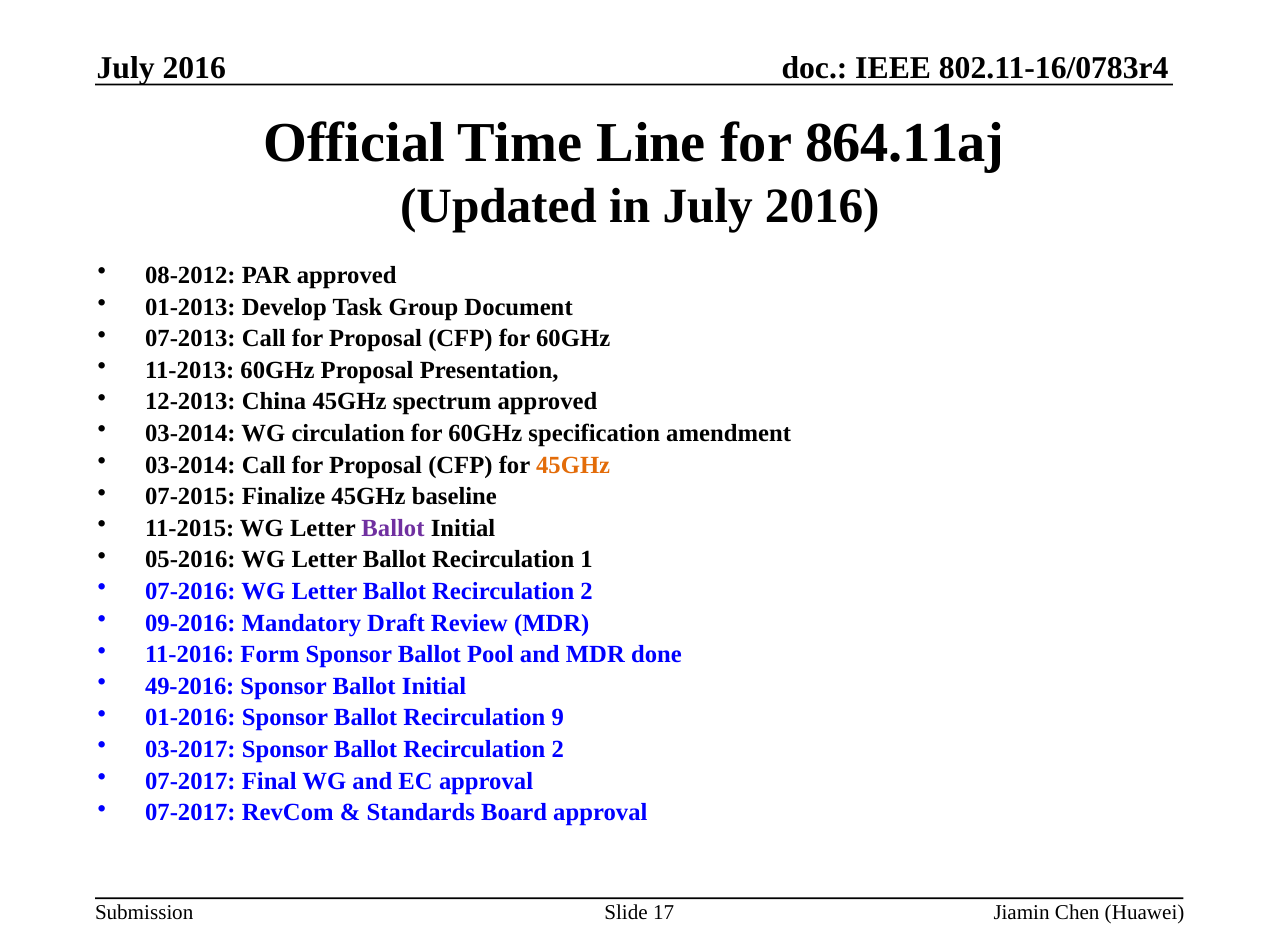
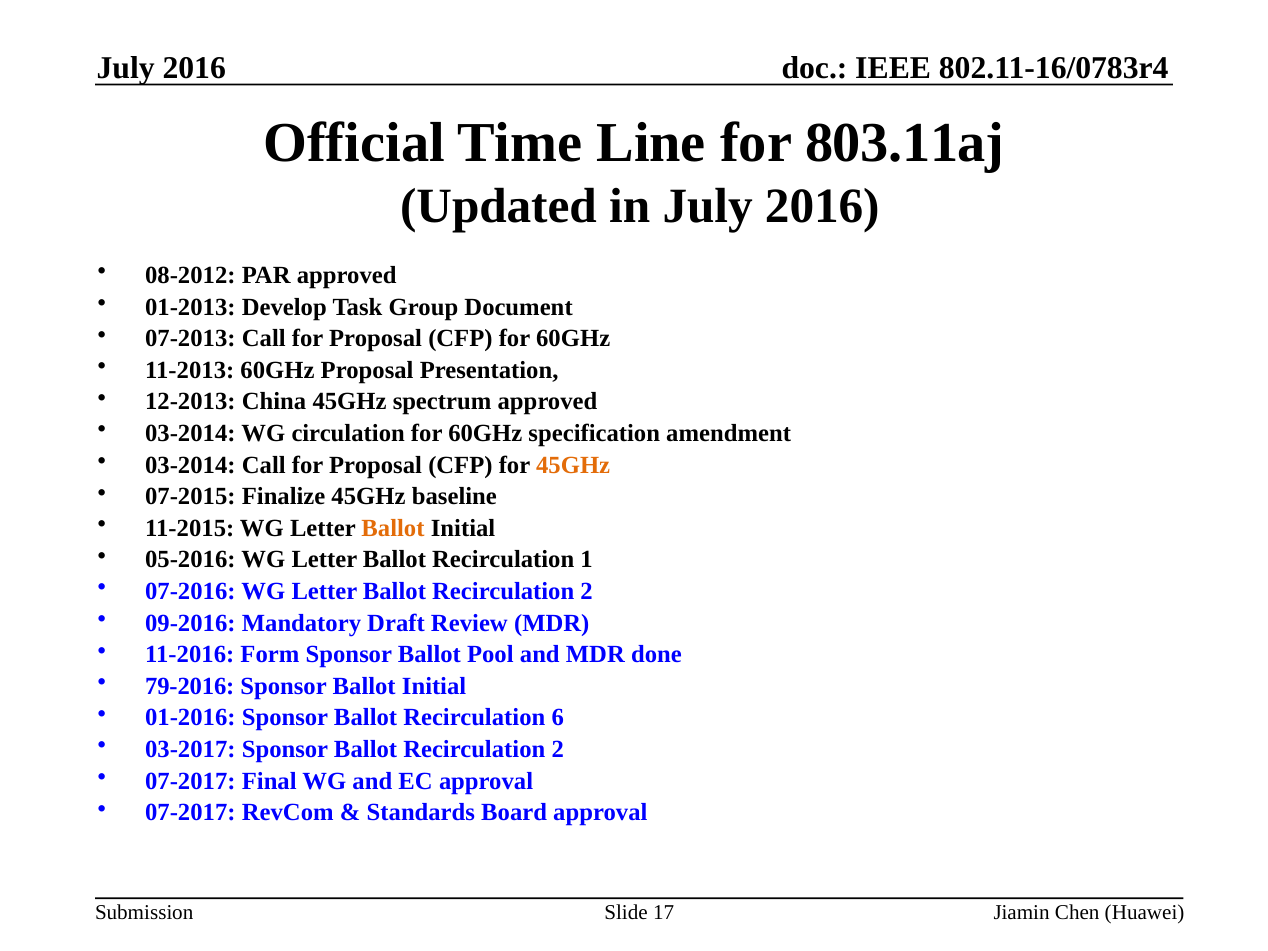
864.11aj: 864.11aj -> 803.11aj (905, 143)
Ballot colour: purple -> orange (393, 528)
49-2016: 49-2016 -> 79-2016 (190, 686)
9: 9 -> 6 (558, 718)
